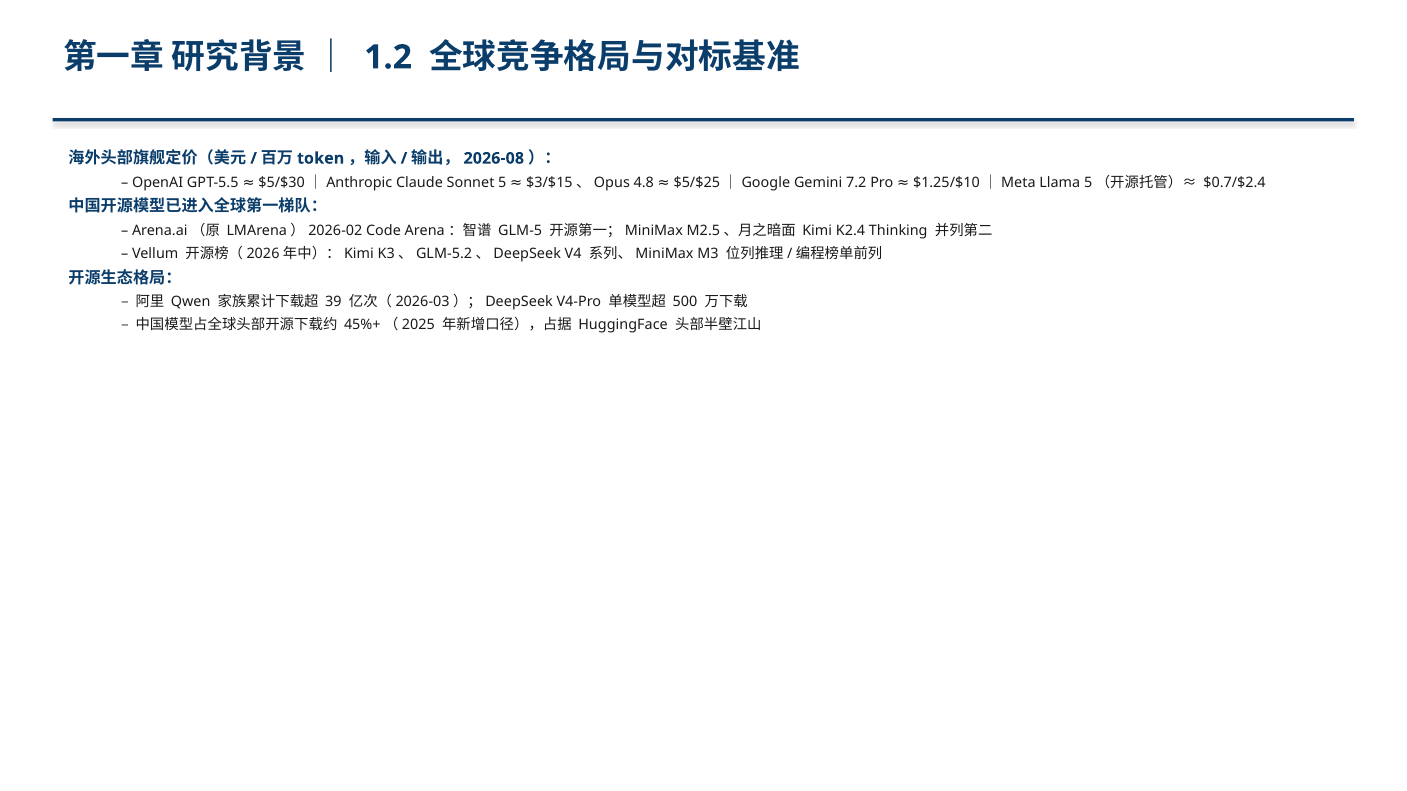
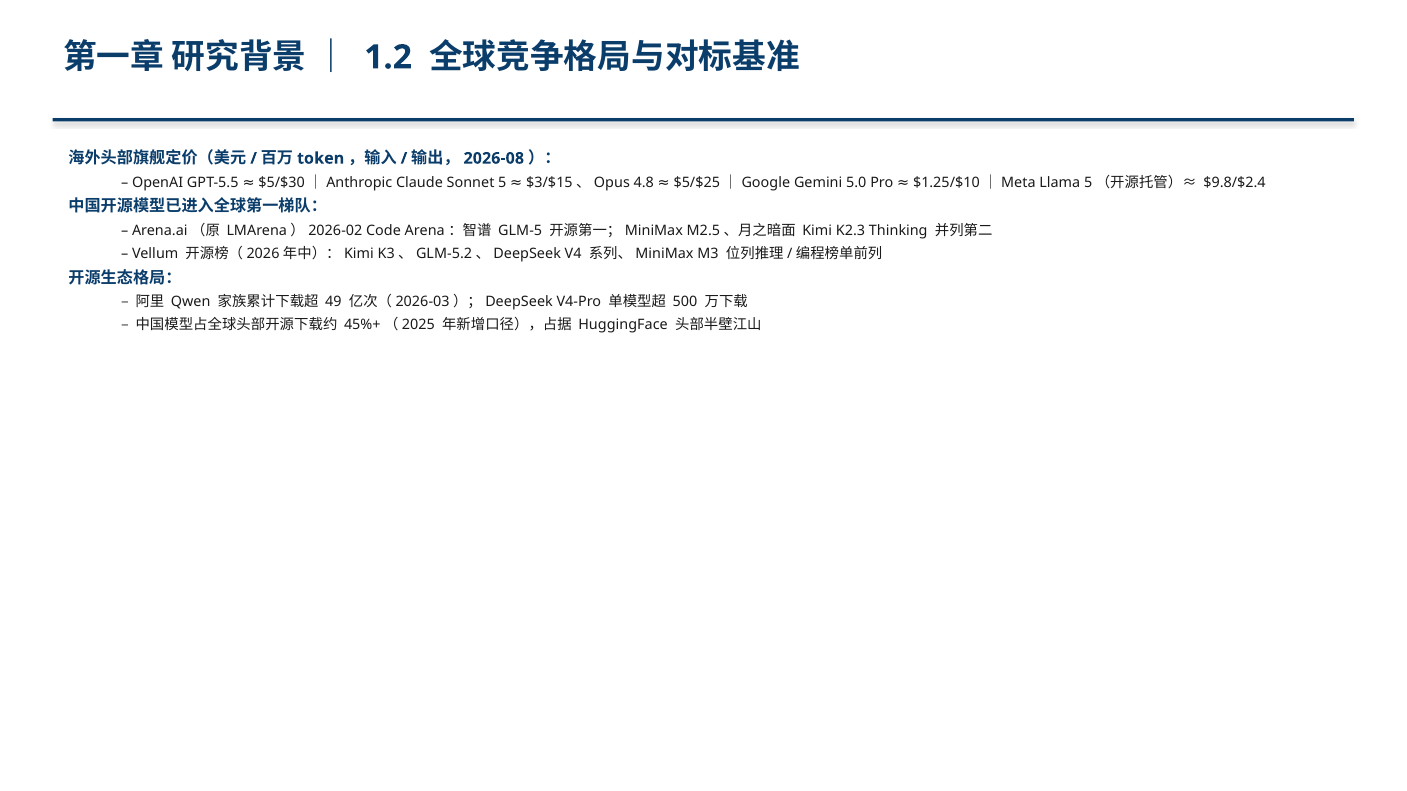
7.2: 7.2 -> 5.0 (856, 182)
$0.7/$2.4: $0.7/$2.4 -> $9.8/$2.4 (1235, 182)
K2.4: K2.4 -> K2.3 (851, 231)
39: 39 -> 49 (333, 302)
